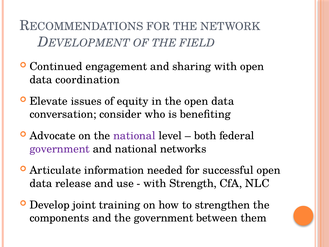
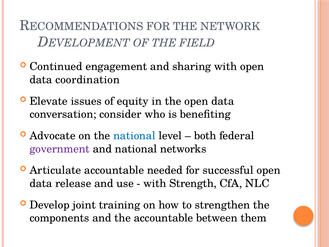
national colour: purple -> blue (134, 136)
Articulate information: information -> accountable (114, 170)
the government: government -> accountable (164, 218)
